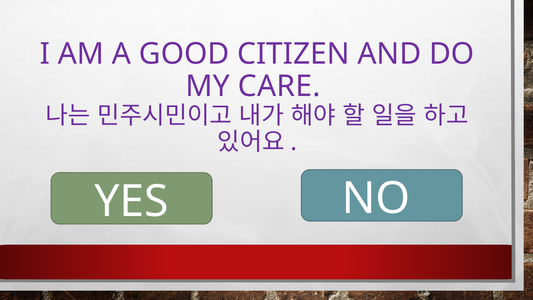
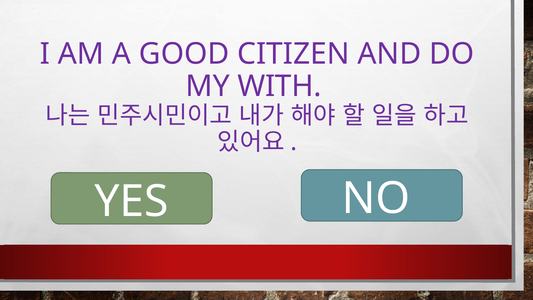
CARE: CARE -> WITH (279, 86)
